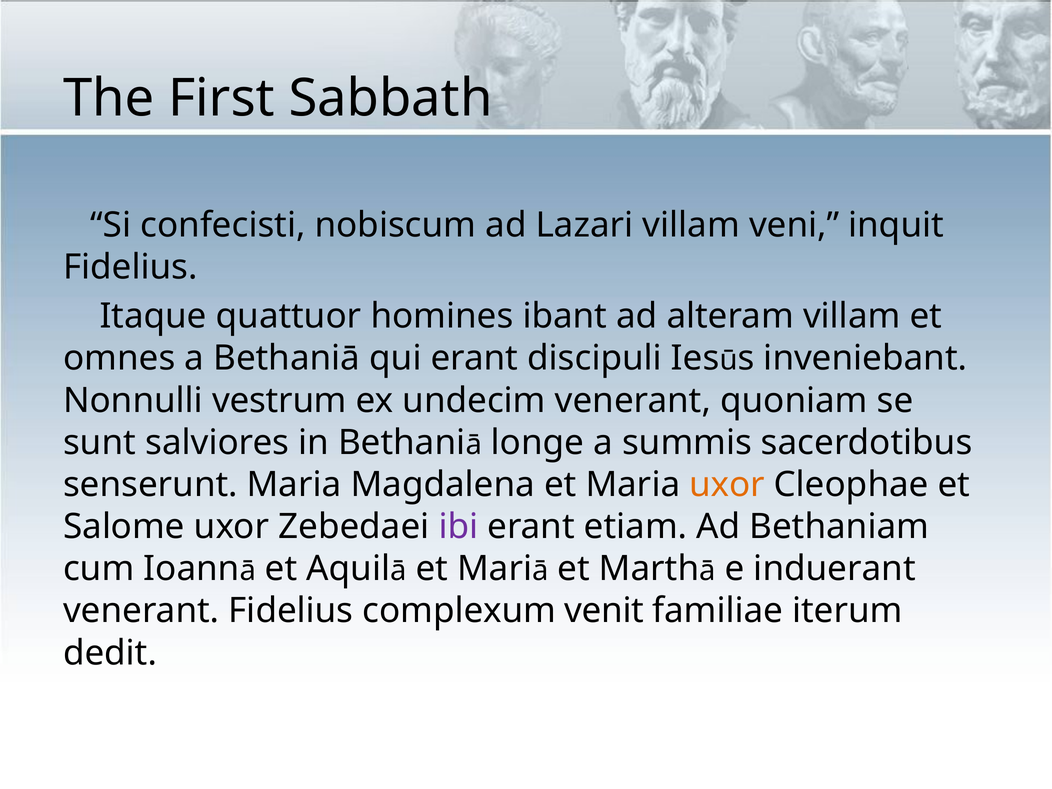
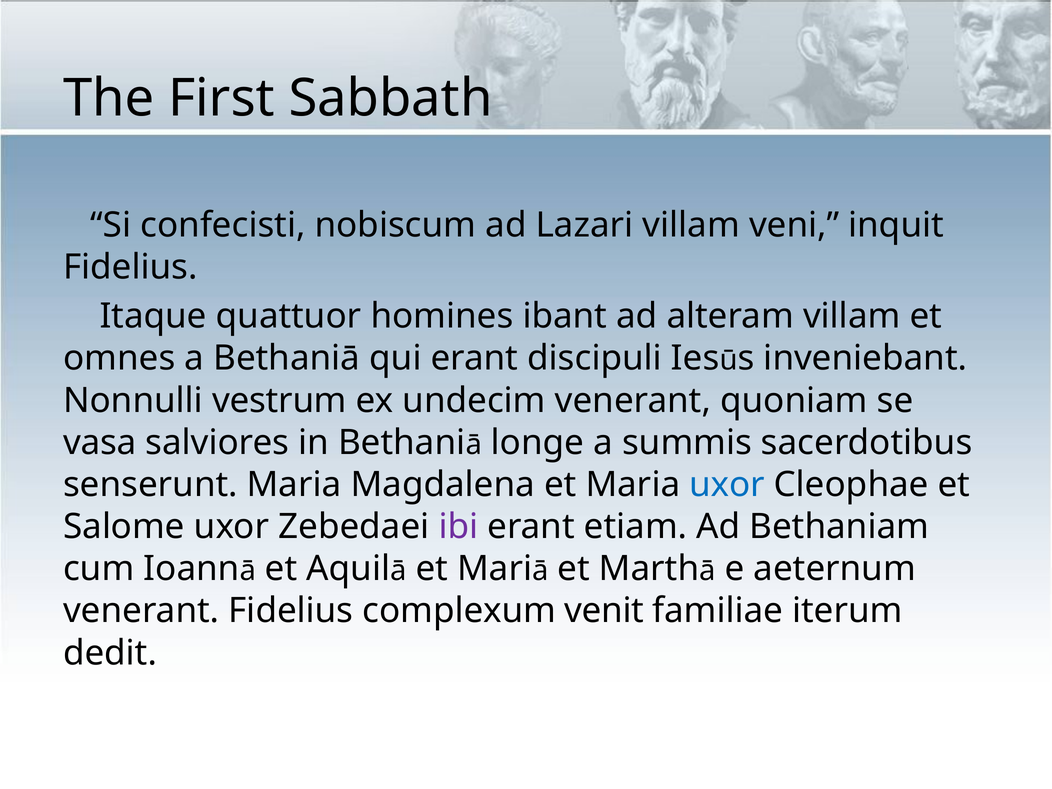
sunt: sunt -> vasa (100, 443)
uxor colour: orange -> blue (727, 485)
induerant: induerant -> aeternum (835, 569)
